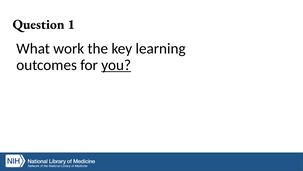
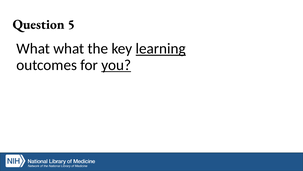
1: 1 -> 5 (71, 24)
What work: work -> what (69, 49)
learning underline: none -> present (161, 49)
